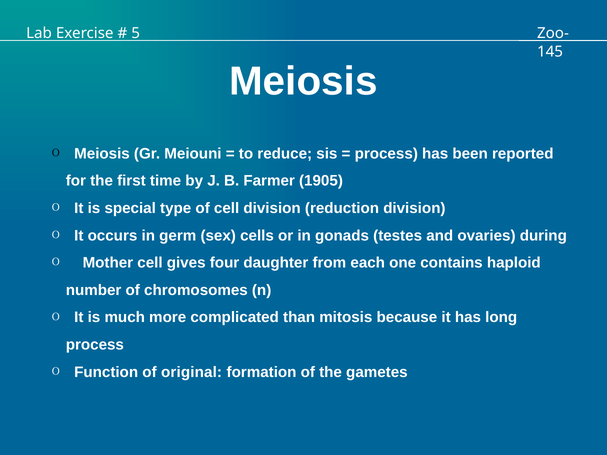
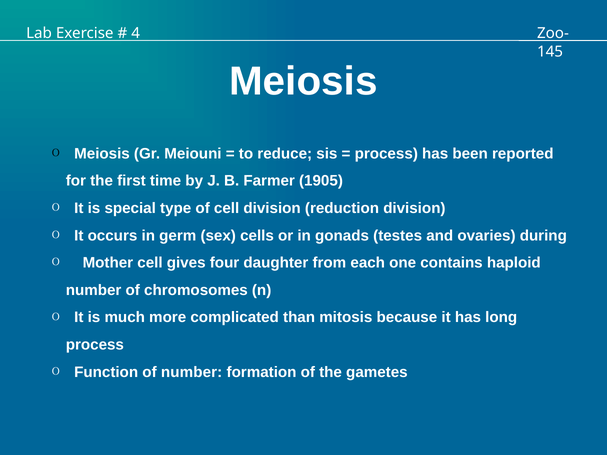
5: 5 -> 4 (136, 33)
of original: original -> number (192, 372)
